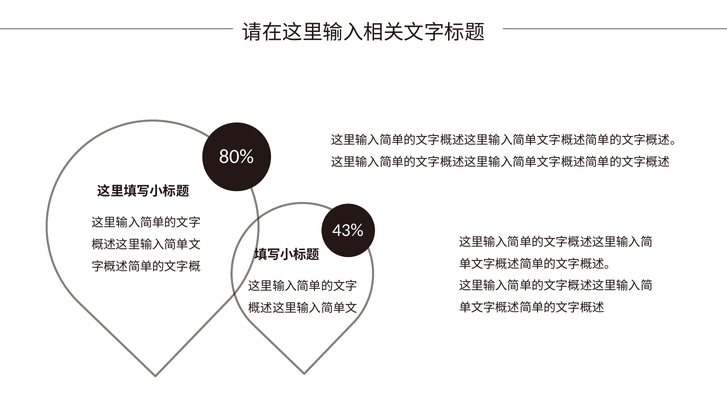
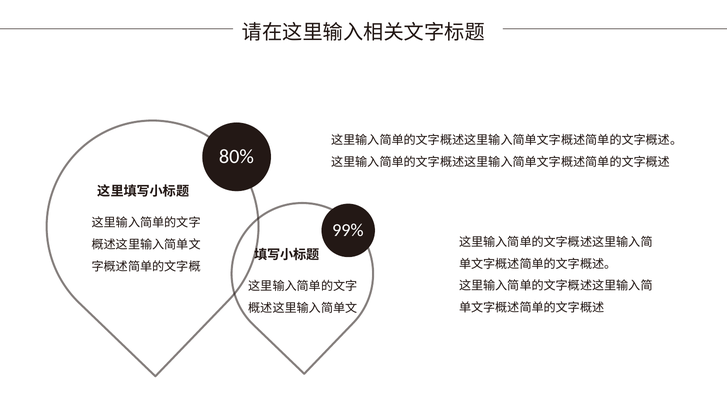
43%: 43% -> 99% (348, 230)
